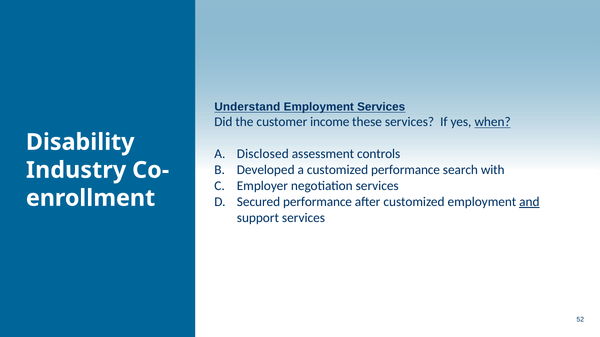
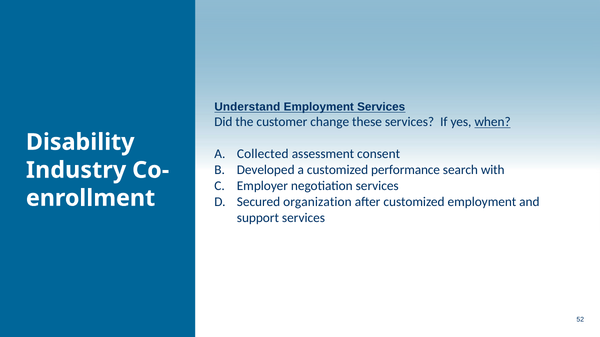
income: income -> change (330, 122)
Disclosed: Disclosed -> Collected (263, 154)
controls: controls -> consent (379, 154)
Secured performance: performance -> organization (317, 202)
and underline: present -> none (529, 202)
